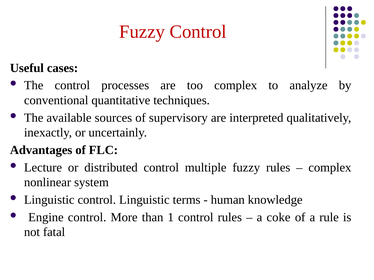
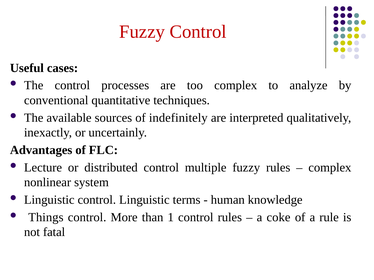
supervisory: supervisory -> indefinitely (178, 118)
Engine: Engine -> Things (46, 218)
